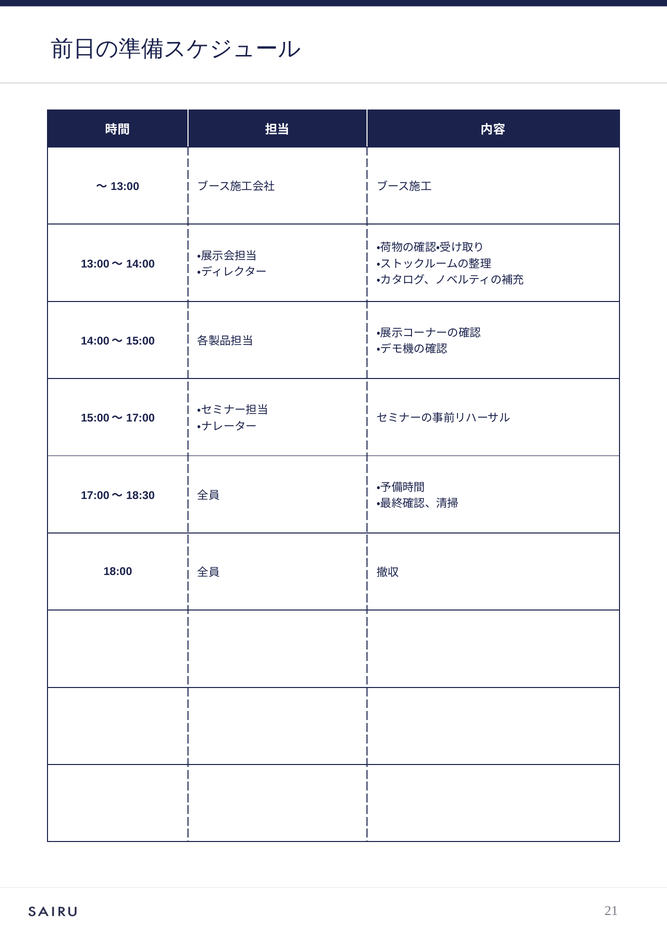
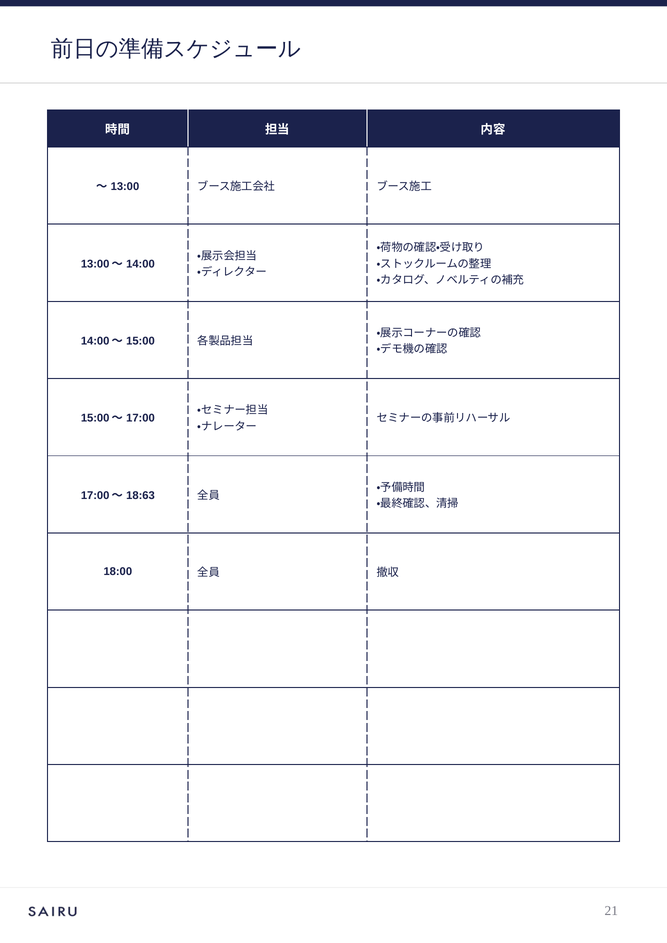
18:30: 18:30 -> 18:63 (141, 496)
